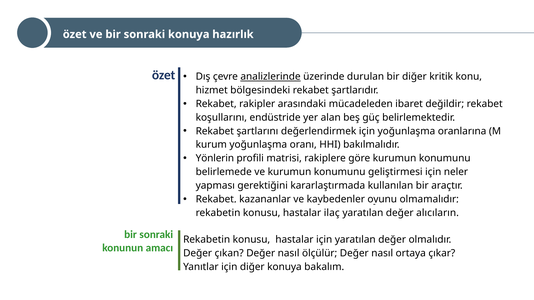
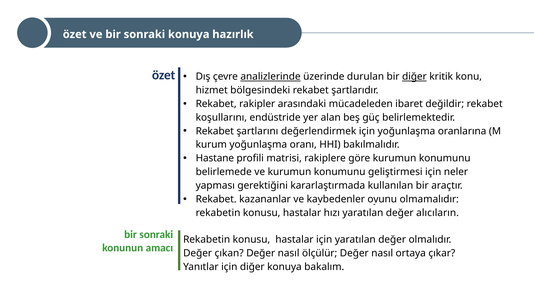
diğer underline: none -> present (414, 77)
Yönlerin: Yönlerin -> Hastane (215, 158)
ilaç: ilaç -> hızı (332, 213)
